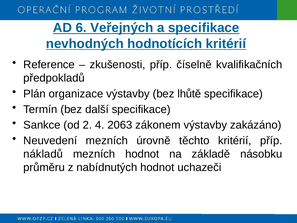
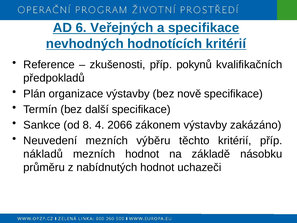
číselně: číselně -> pokynů (194, 65)
lhůtě: lhůtě -> nově (189, 94)
2: 2 -> 8 (87, 125)
2063: 2063 -> 2066 (120, 125)
úrovně: úrovně -> výběru (153, 140)
